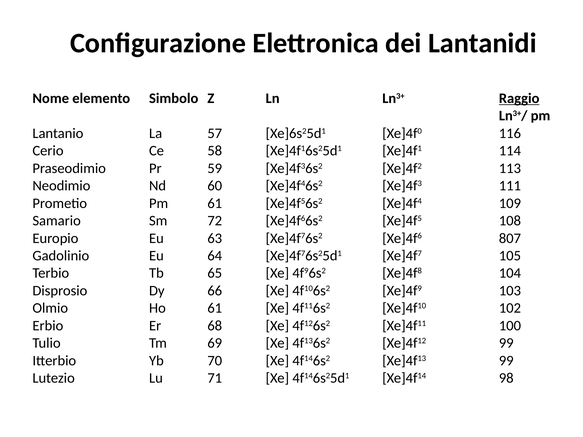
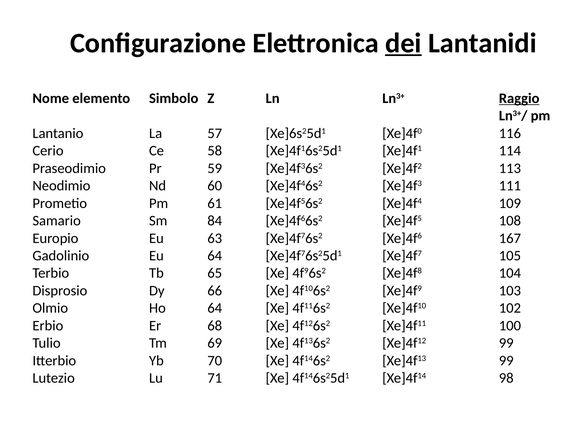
dei underline: none -> present (403, 43)
72: 72 -> 84 (215, 221)
807: 807 -> 167 (510, 238)
Ho 61: 61 -> 64 (215, 308)
